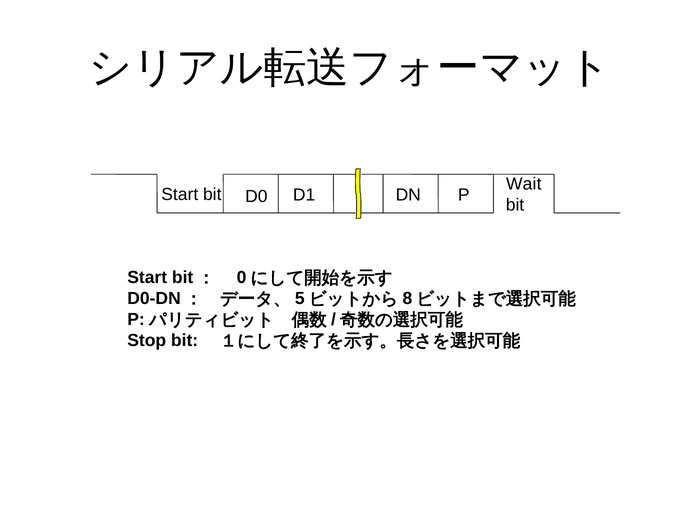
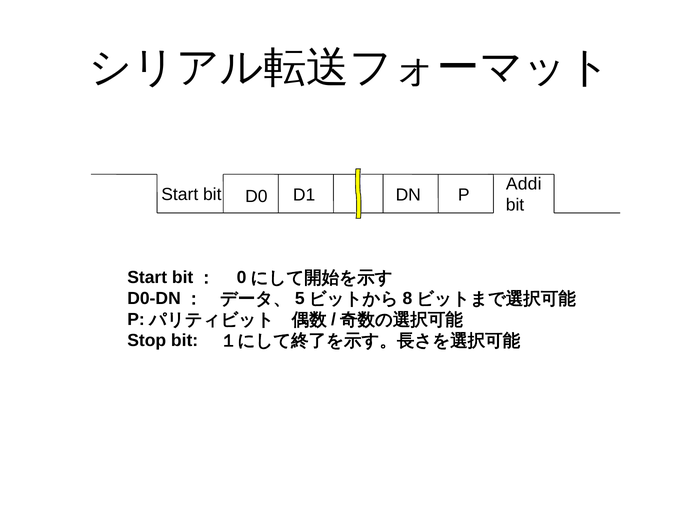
Wait: Wait -> Addi (524, 184)
